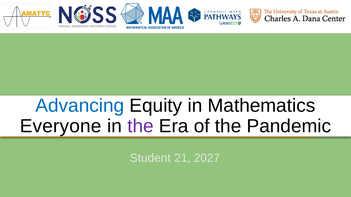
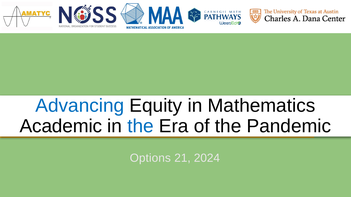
Everyone: Everyone -> Academic (61, 126)
the colour: purple -> blue (141, 126)
Student: Student -> Options (150, 158)
2027: 2027 -> 2024 (207, 158)
